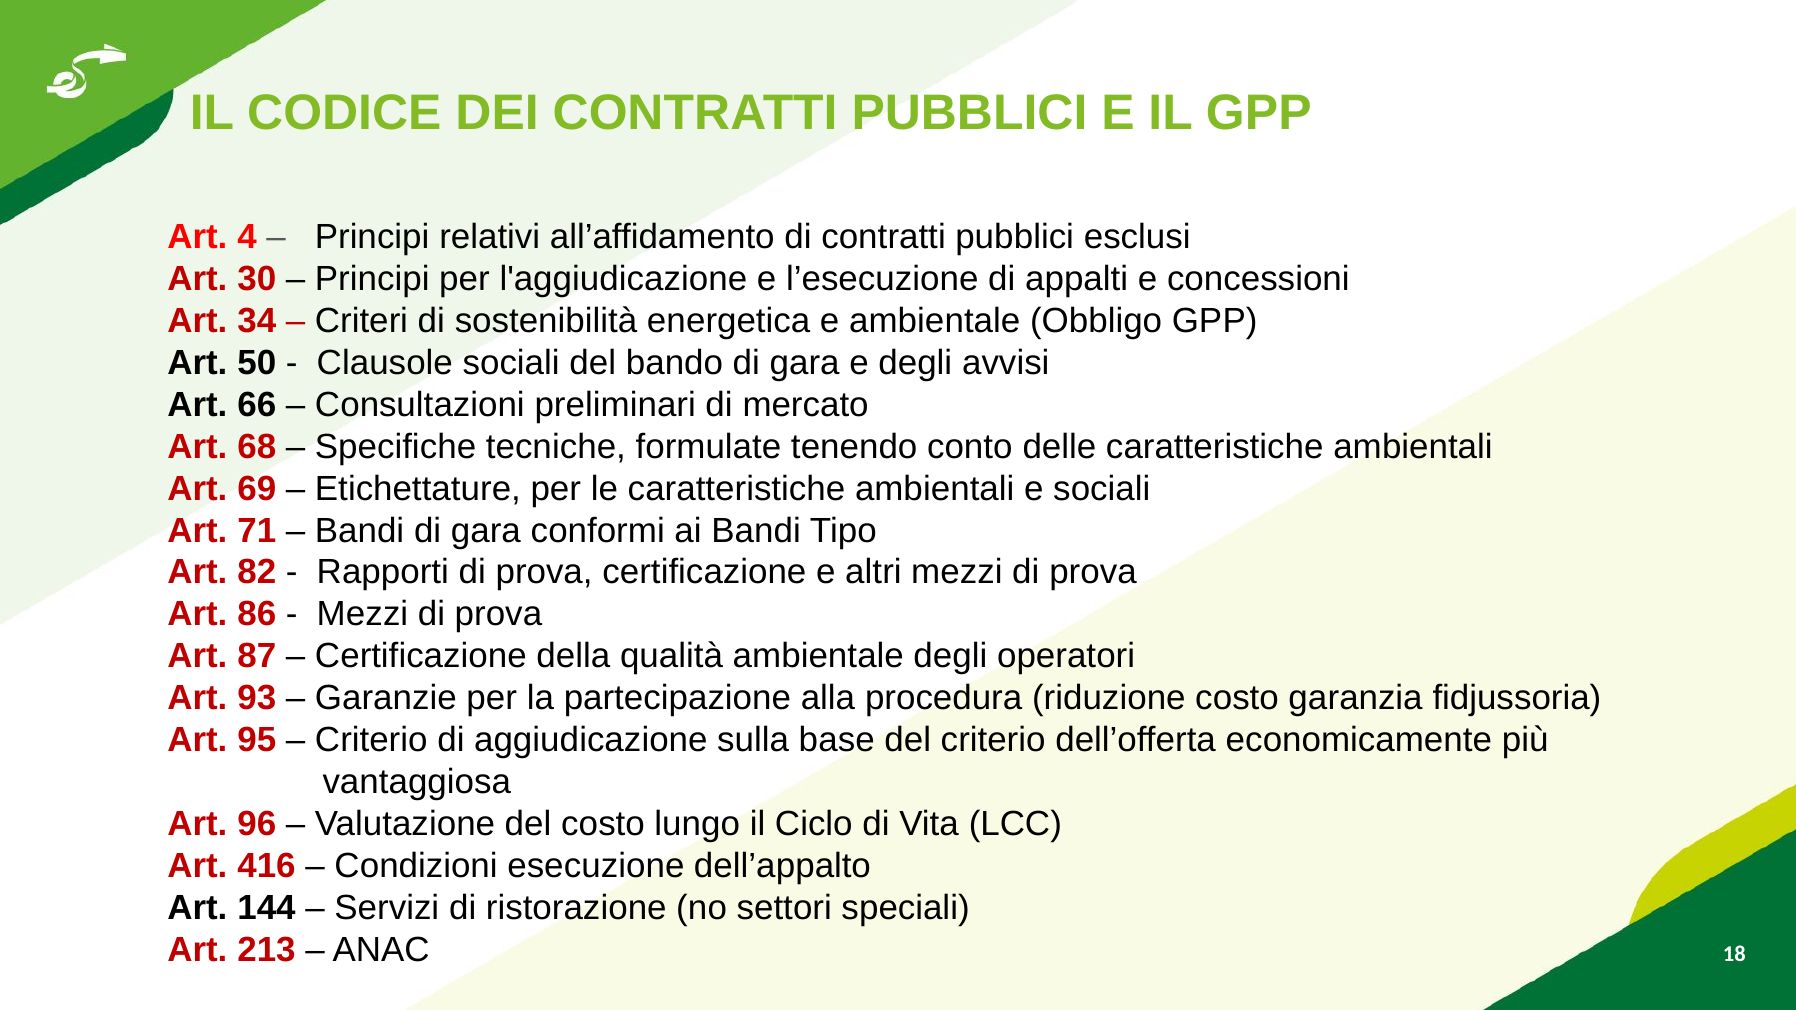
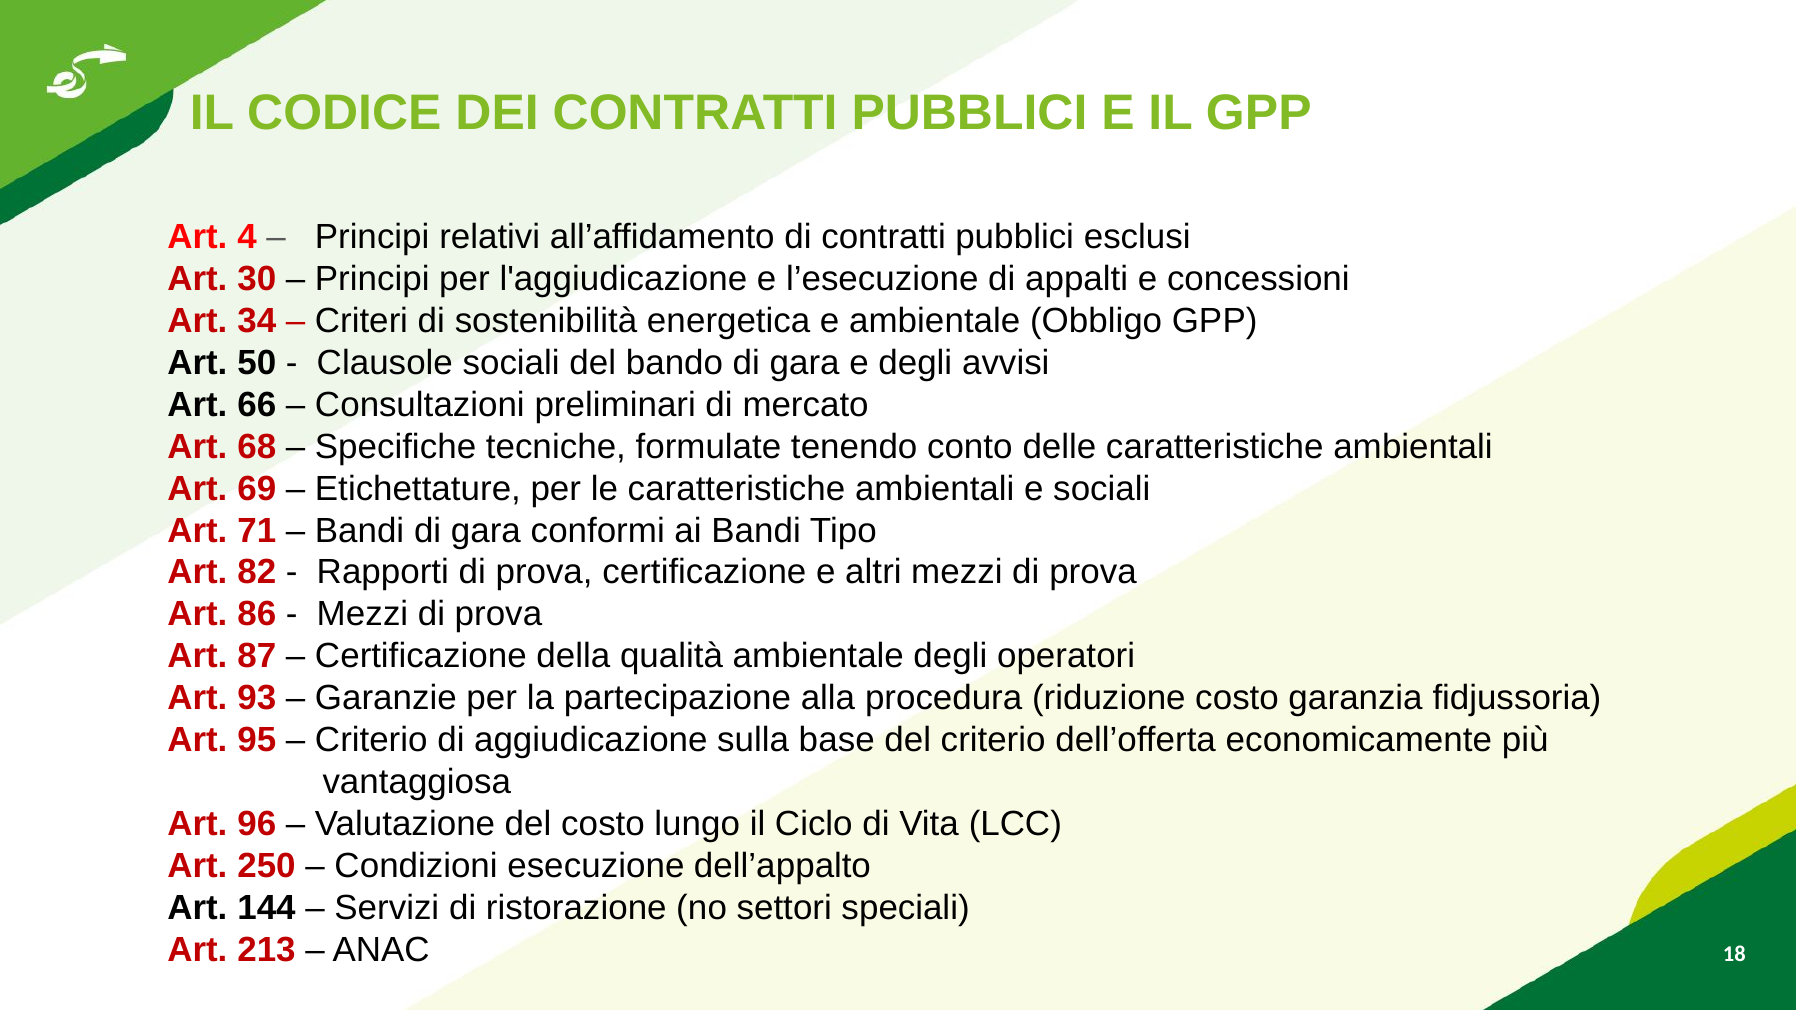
416: 416 -> 250 (266, 866)
